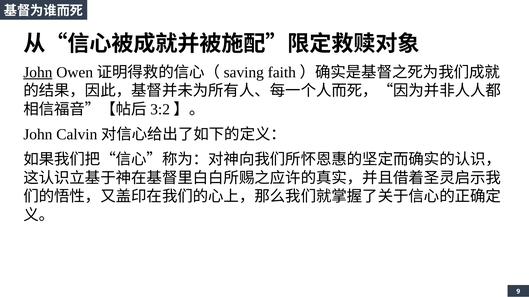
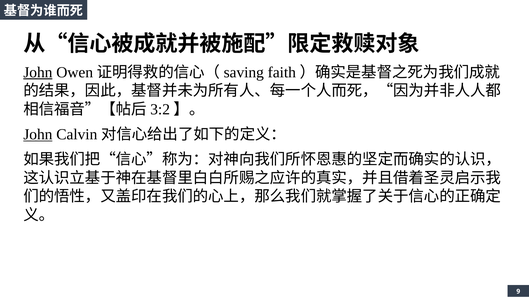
John underline: none -> present (38, 135)
